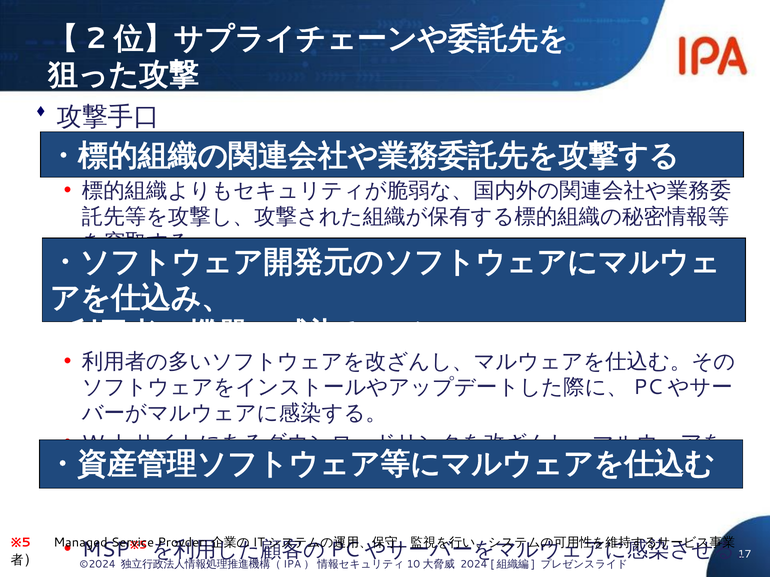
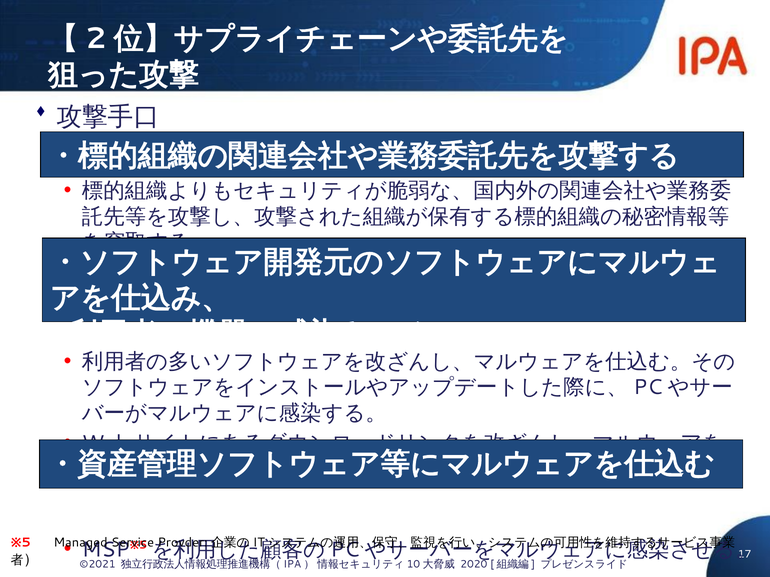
©2024: ©2024 -> ©2021 (97, 565)
2024: 2024 -> 2020 (474, 565)
